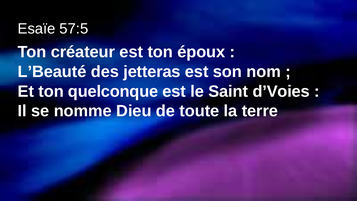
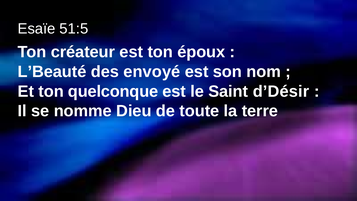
57:5: 57:5 -> 51:5 (74, 29)
jetteras: jetteras -> envoyé (152, 72)
d’Voies: d’Voies -> d’Désir (281, 91)
